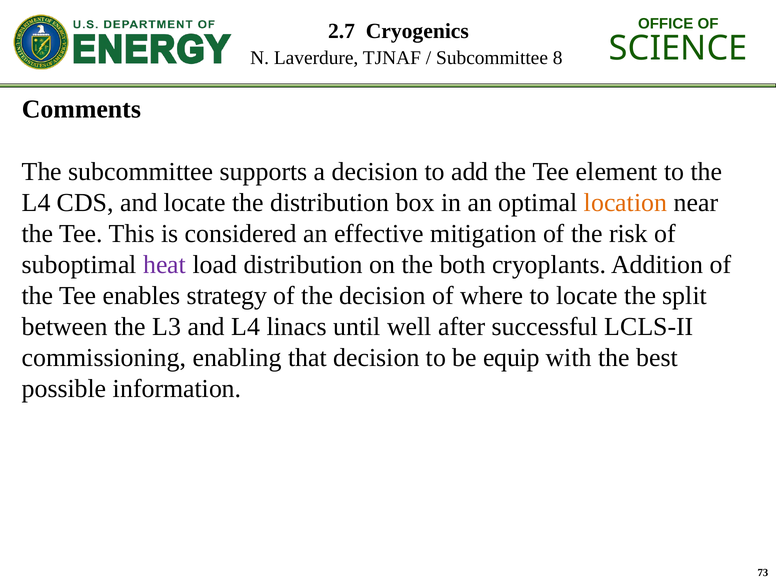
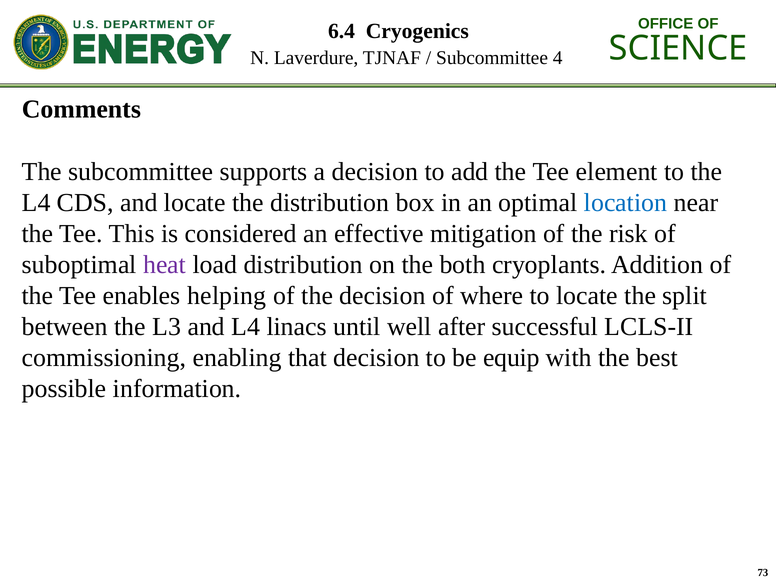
2.7: 2.7 -> 6.4 (342, 31)
8: 8 -> 4 (558, 58)
location colour: orange -> blue (626, 203)
strategy: strategy -> helping (227, 296)
